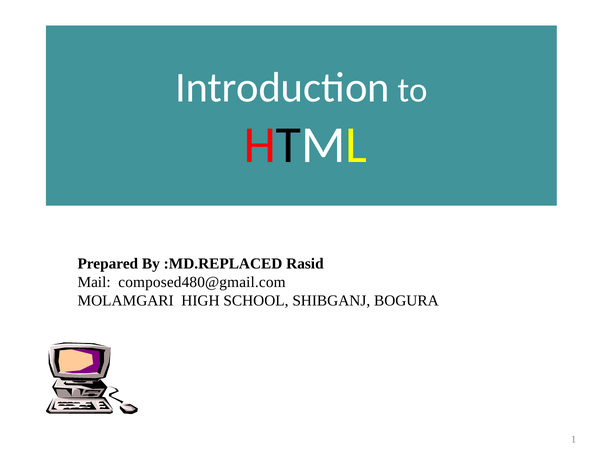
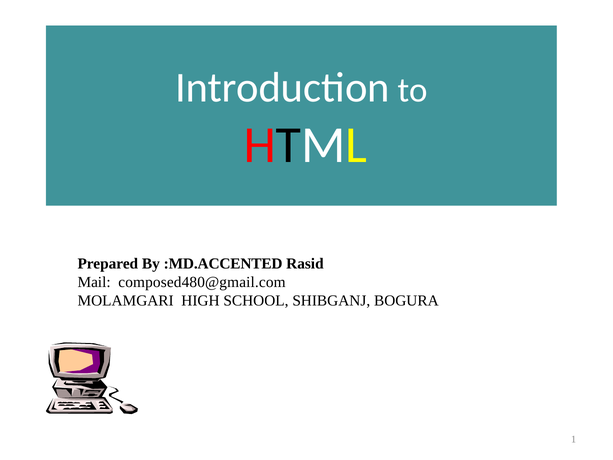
:MD.REPLACED: :MD.REPLACED -> :MD.ACCENTED (223, 264)
